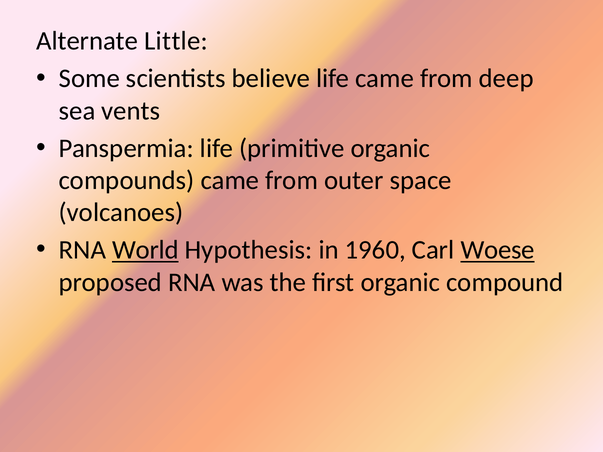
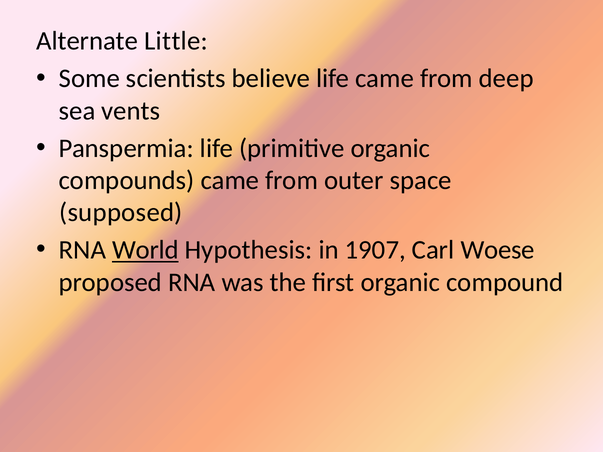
volcanoes: volcanoes -> supposed (121, 213)
1960: 1960 -> 1907 (375, 250)
Woese underline: present -> none (498, 250)
